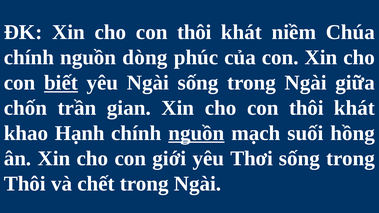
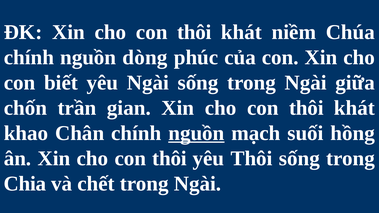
biết underline: present -> none (61, 83)
Hạnh: Hạnh -> Chân (80, 133)
giới: giới -> thôi (169, 159)
yêu Thơi: Thơi -> Thôi (252, 159)
Thôi: Thôi -> Chia (25, 184)
